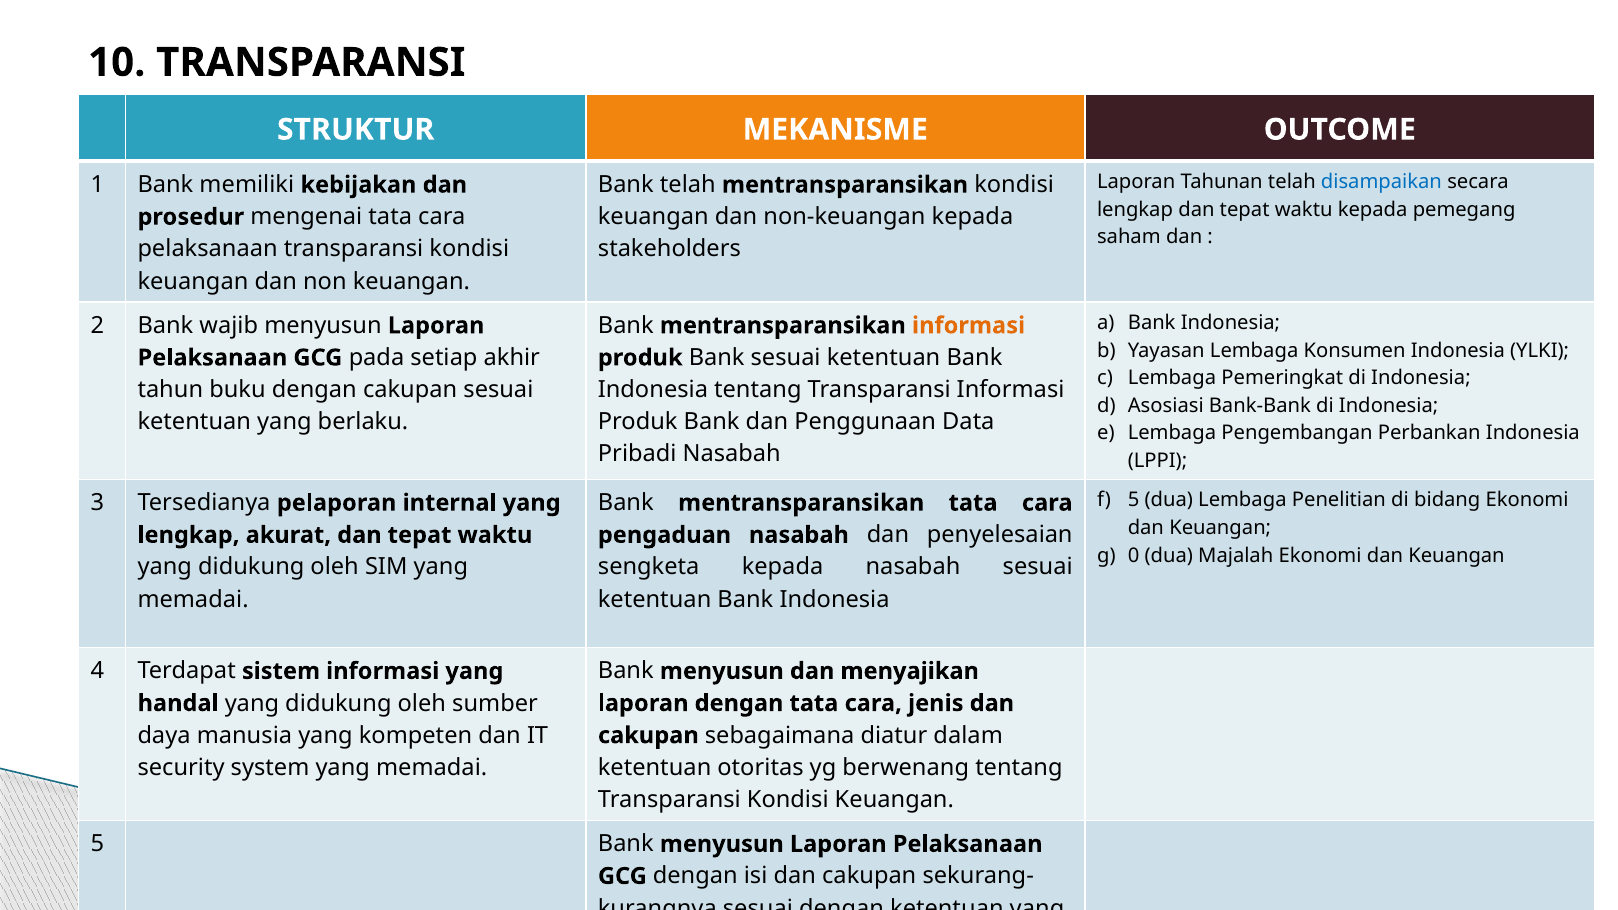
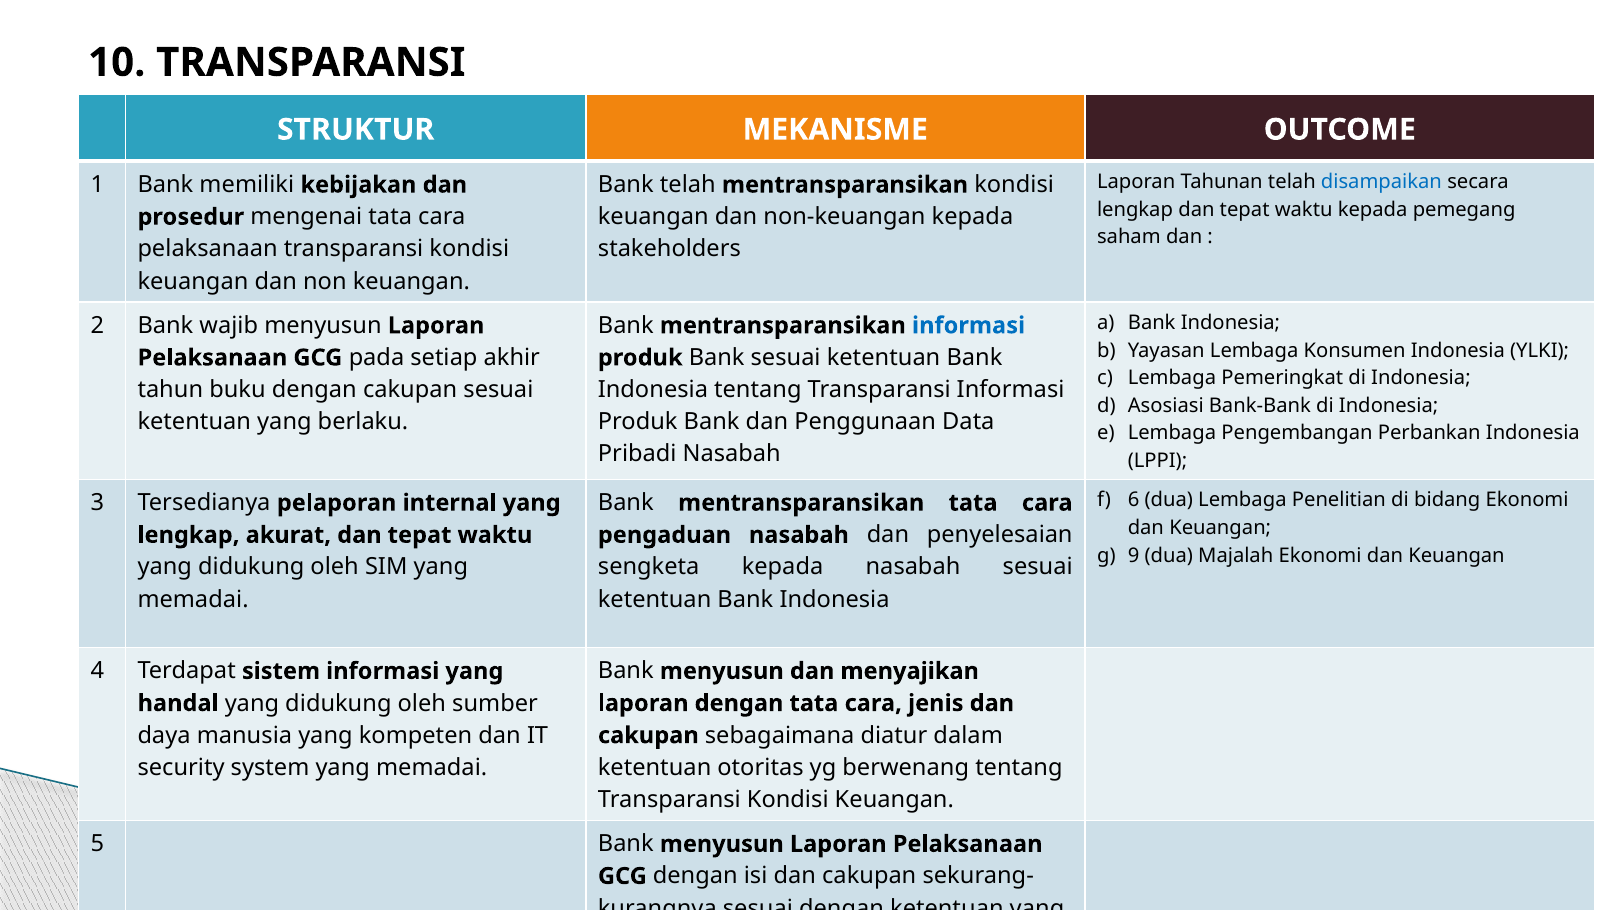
informasi colour: orange -> blue (969, 326)
5: 5 -> 6 (1134, 500)
0: 0 -> 9 (1134, 555)
